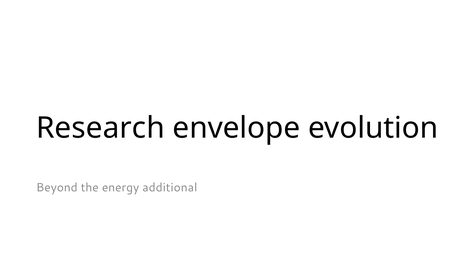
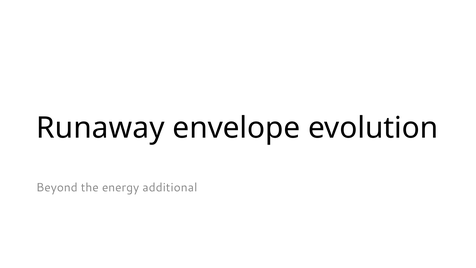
Research: Research -> Runaway (100, 128)
